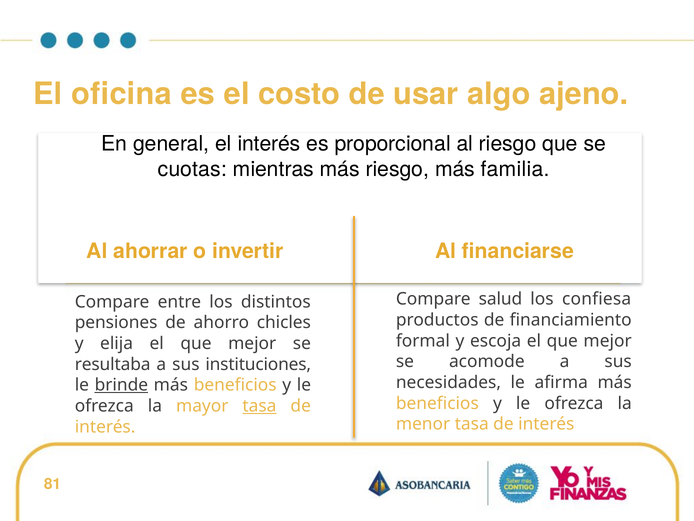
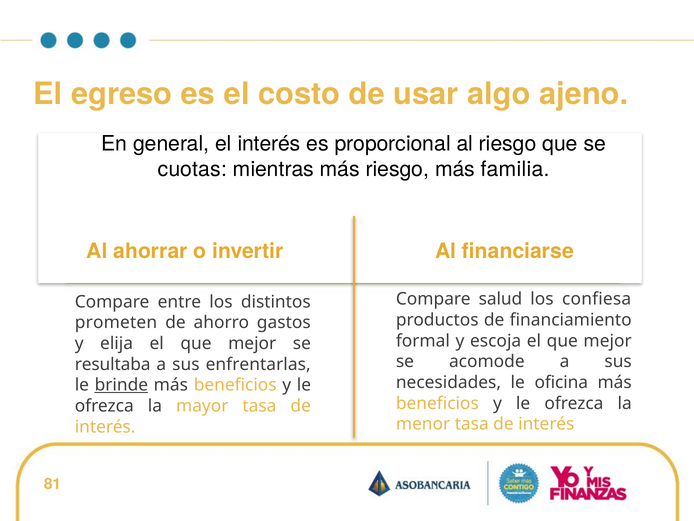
oficina: oficina -> egreso (122, 94)
pensiones: pensiones -> prometen (116, 322)
chicles: chicles -> gastos (284, 322)
instituciones: instituciones -> enfrentarlas (258, 364)
afirma: afirma -> oficina (561, 382)
tasa underline: present -> none (259, 406)
